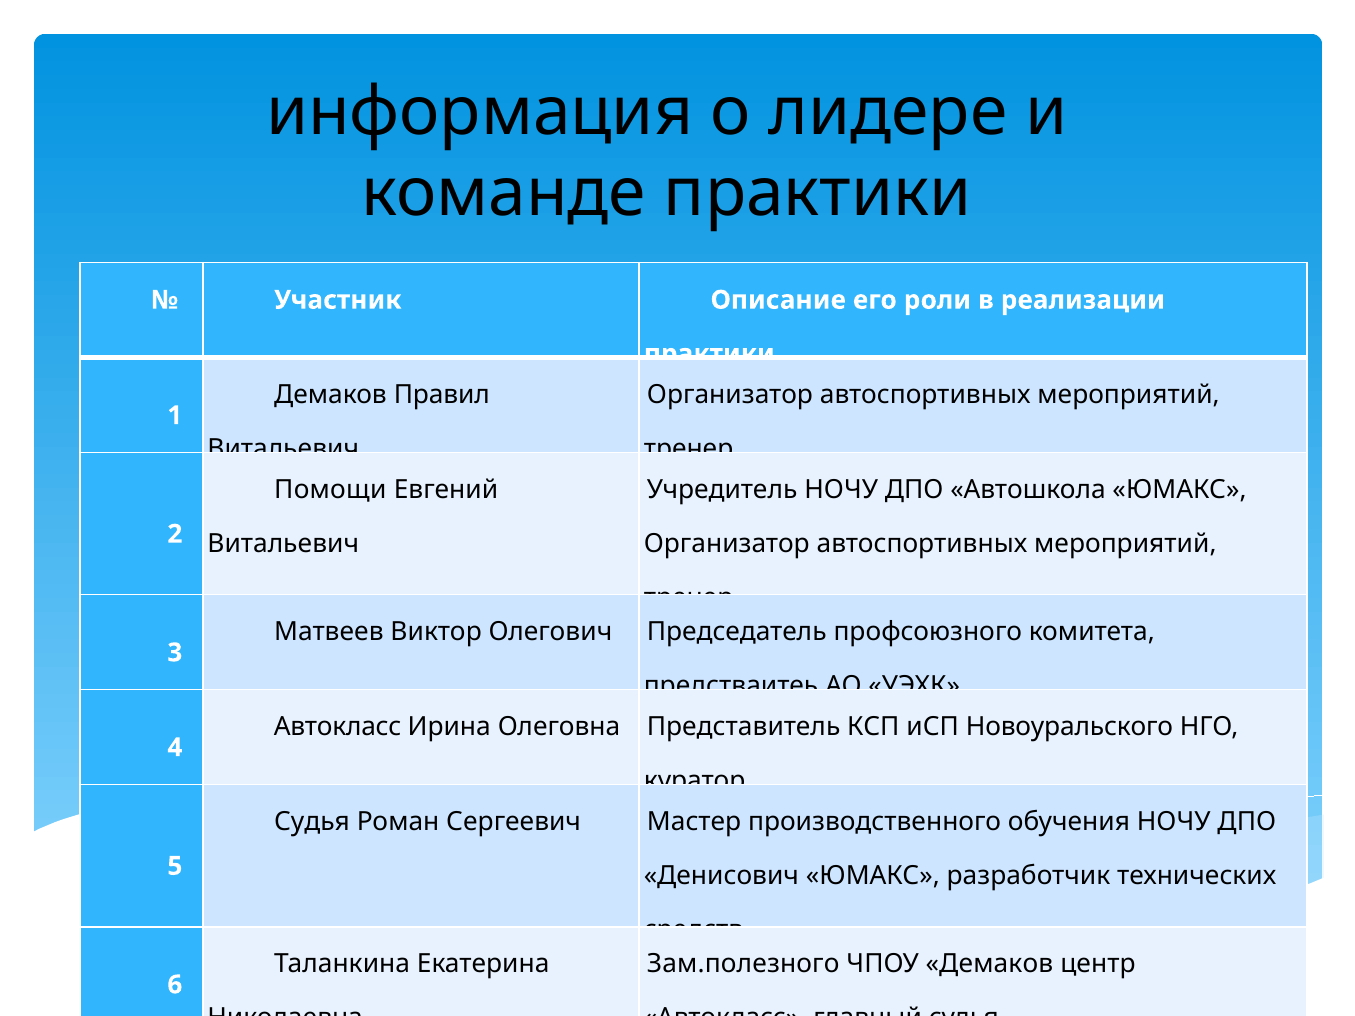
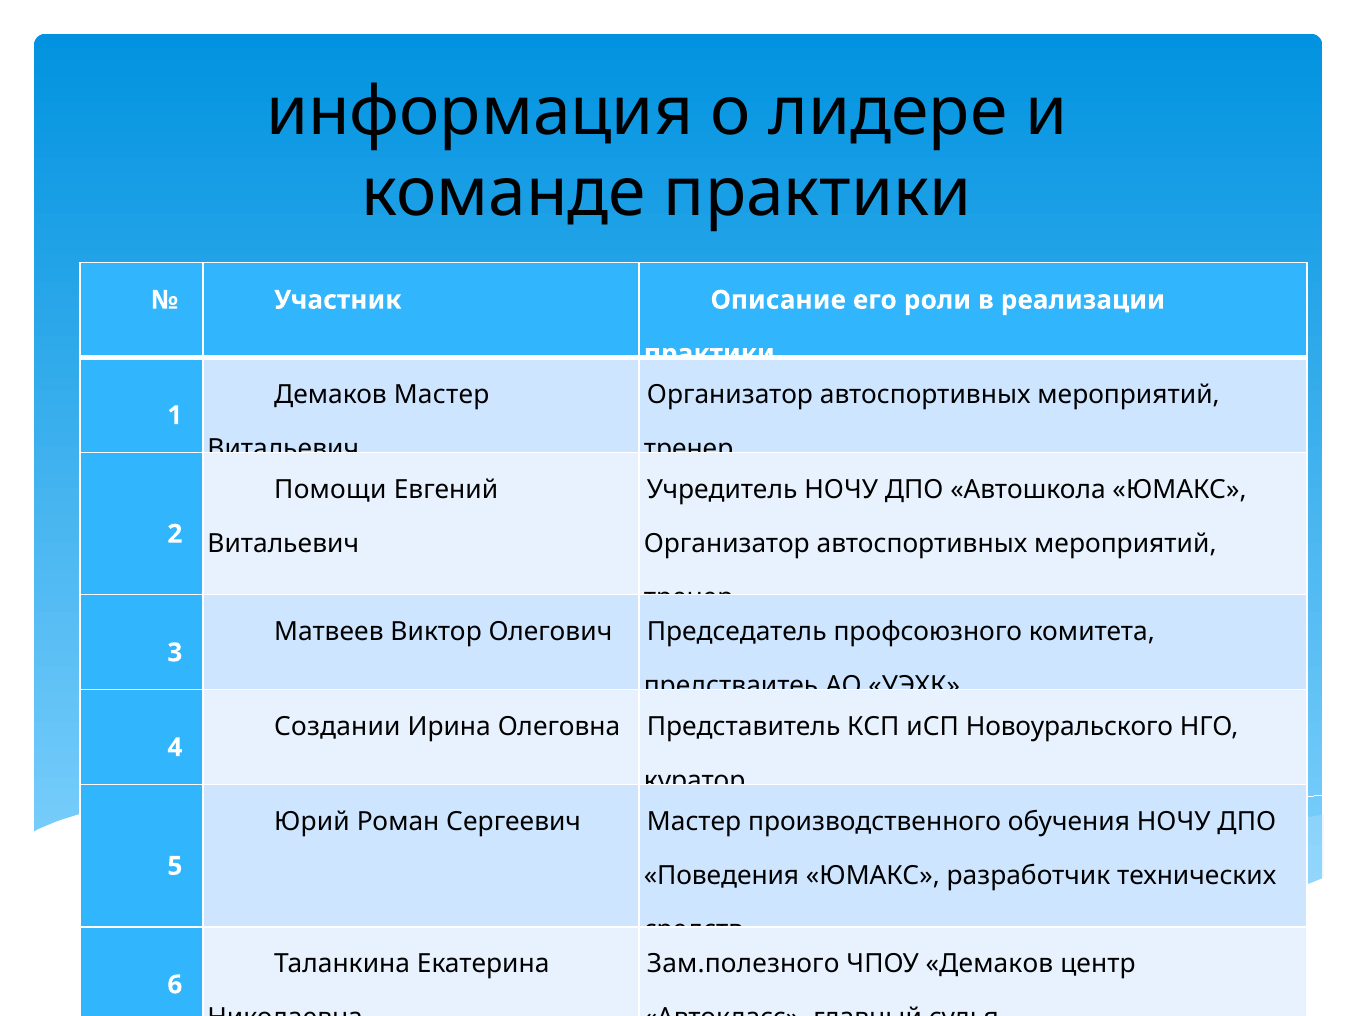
Демаков Правил: Правил -> Мастер (442, 395)
Автокласс: Автокласс -> Создании (337, 727)
Судья: Судья -> Юрий (312, 822)
Денисович: Денисович -> Поведения (721, 876)
